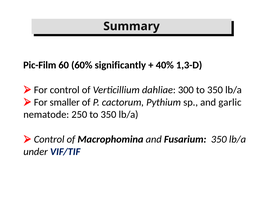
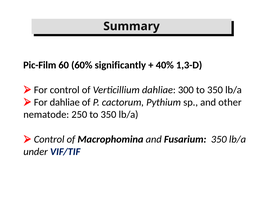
For smaller: smaller -> dahliae (65, 102)
garlic: garlic -> other (230, 102)
